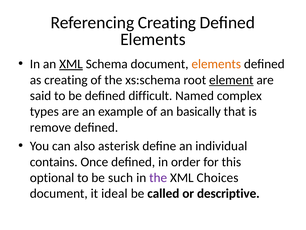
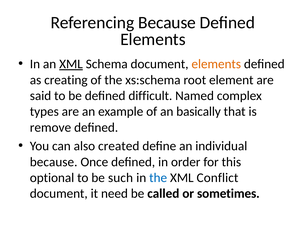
Referencing Creating: Creating -> Because (167, 23)
element underline: present -> none (231, 80)
asterisk: asterisk -> created (119, 146)
contains: contains -> because (54, 162)
the colour: purple -> blue (158, 177)
Choices: Choices -> Conflict (218, 177)
ideal: ideal -> need (114, 193)
descriptive: descriptive -> sometimes (228, 193)
